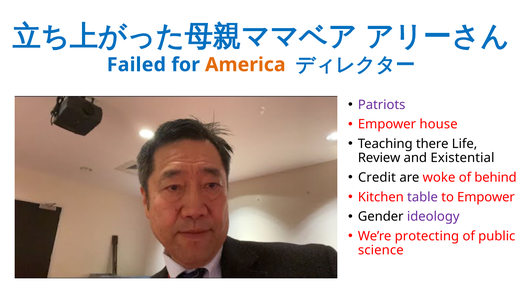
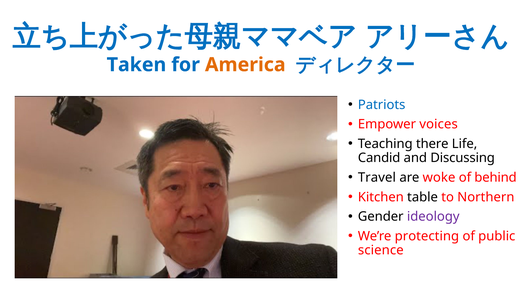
Failed: Failed -> Taken (136, 65)
Patriots colour: purple -> blue (382, 105)
house: house -> voices (439, 124)
Review: Review -> Candid (379, 158)
Existential: Existential -> Discussing (463, 158)
Credit: Credit -> Travel (377, 177)
table colour: purple -> black (423, 197)
to Empower: Empower -> Northern (486, 197)
